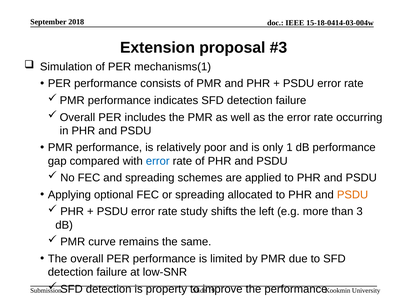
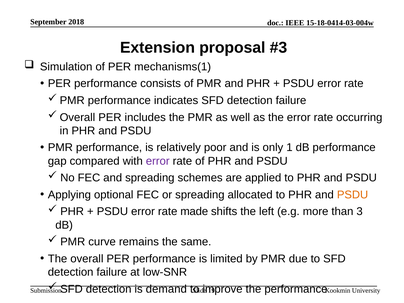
error colour: blue -> purple (158, 161)
study: study -> made (194, 212)
property: property -> demand (166, 289)
